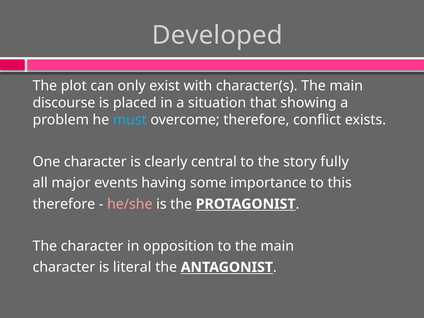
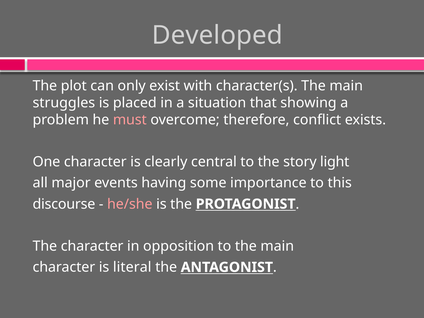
discourse: discourse -> struggles (64, 103)
must colour: light blue -> pink (130, 120)
fully: fully -> light (335, 162)
therefore: therefore -> discourse (64, 204)
